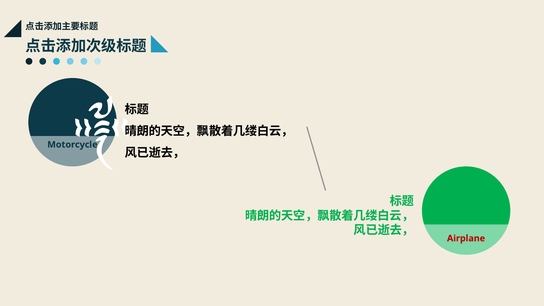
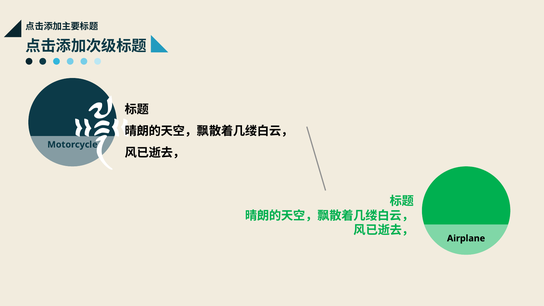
Airplane colour: red -> black (466, 238)
